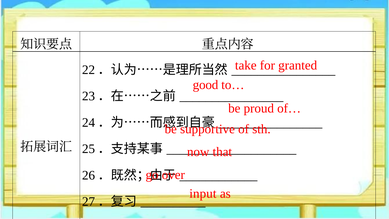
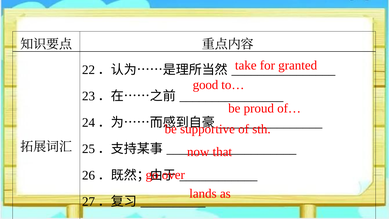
input: input -> lands (203, 193)
